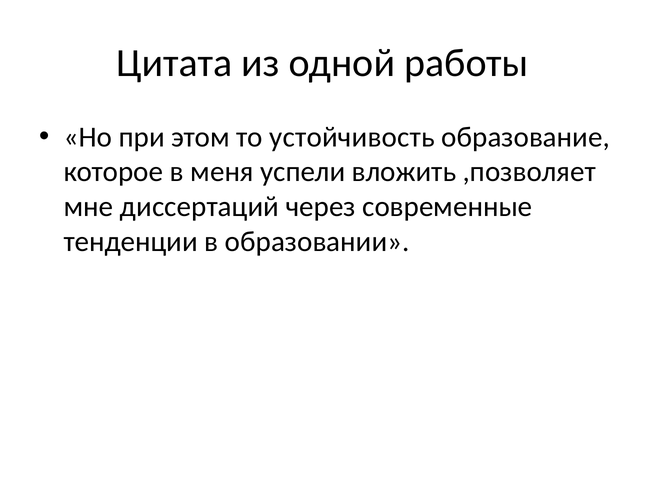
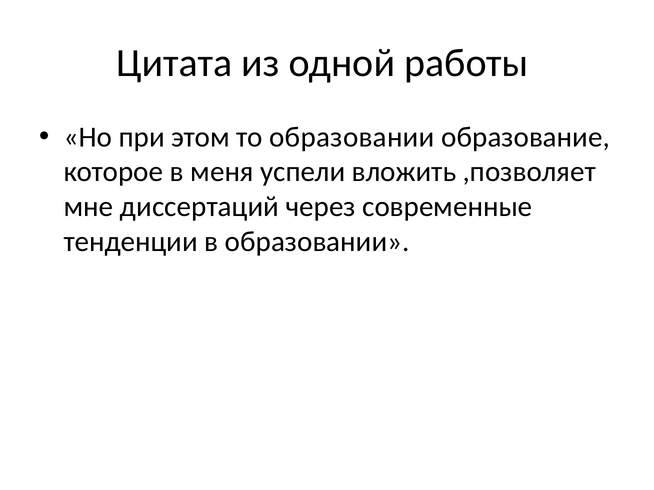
то устойчивость: устойчивость -> образовании (352, 137)
